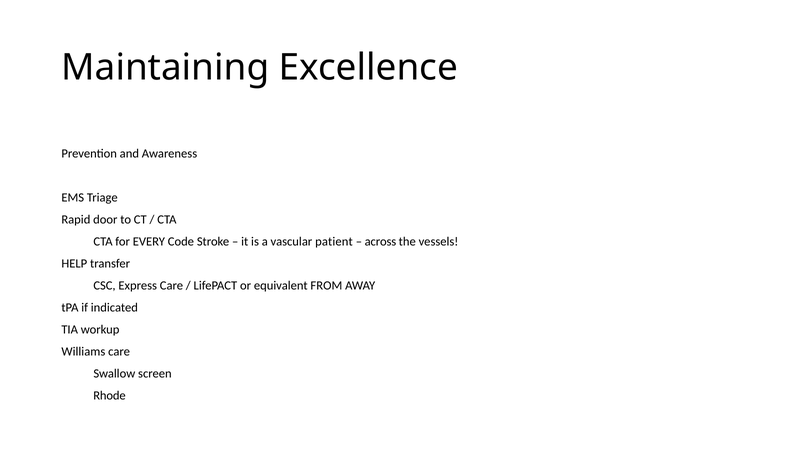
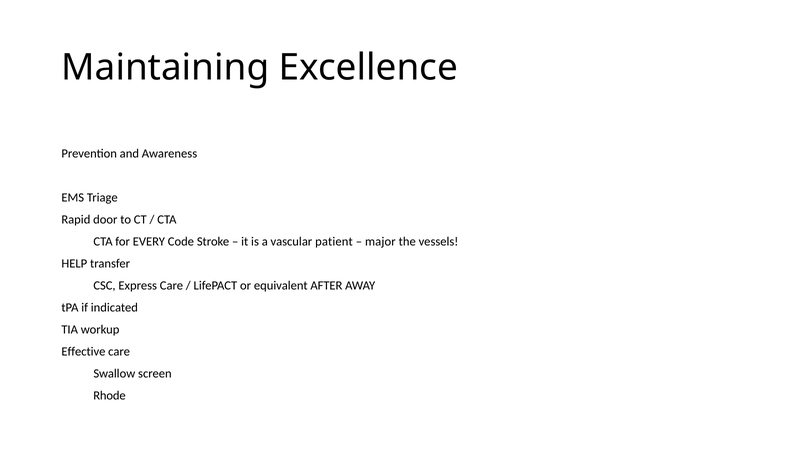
across: across -> major (380, 242)
FROM: FROM -> AFTER (326, 286)
Williams: Williams -> Effective (83, 352)
